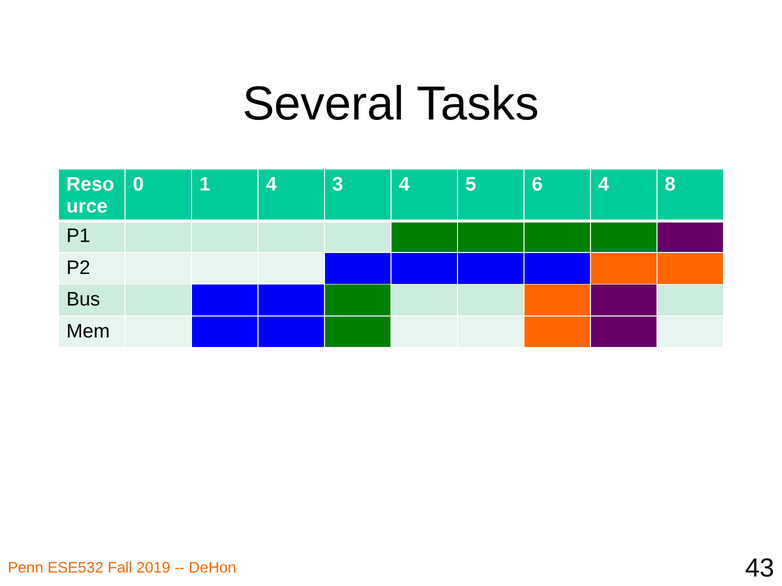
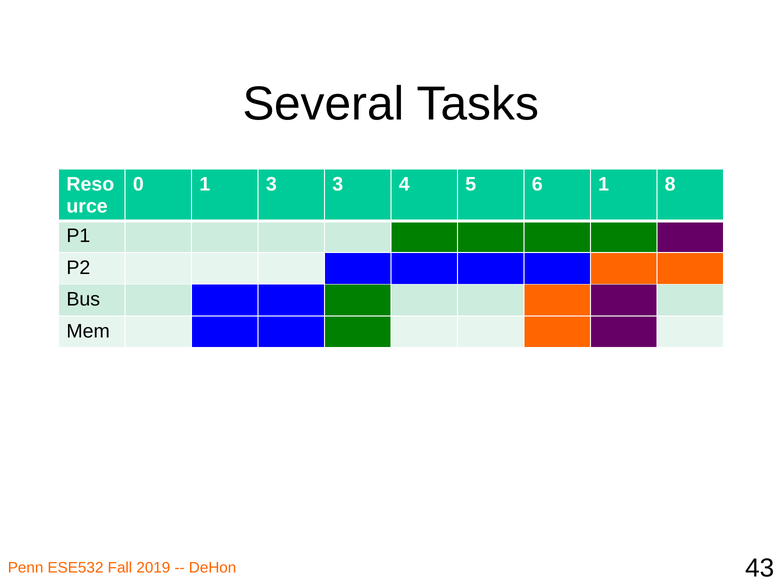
1 4: 4 -> 3 (271, 185)
6 4: 4 -> 1 (604, 185)
